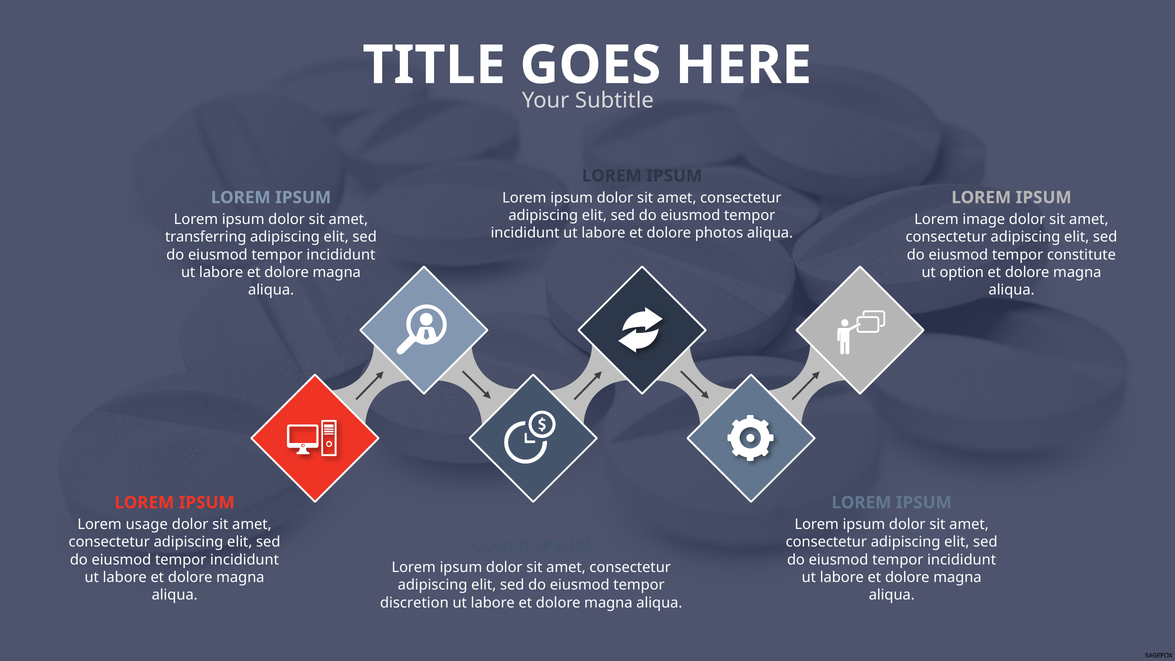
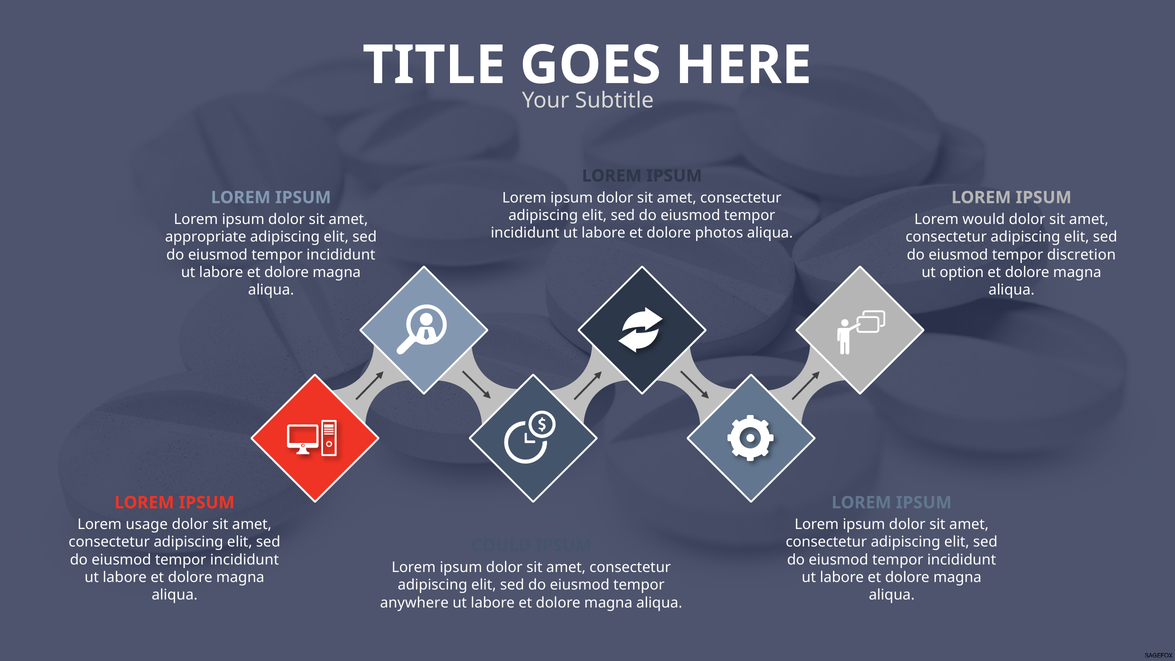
image: image -> would (984, 219)
transferring: transferring -> appropriate (206, 237)
constitute: constitute -> discretion (1081, 255)
discretion: discretion -> anywhere (414, 603)
